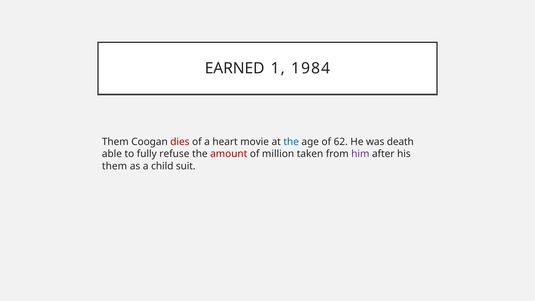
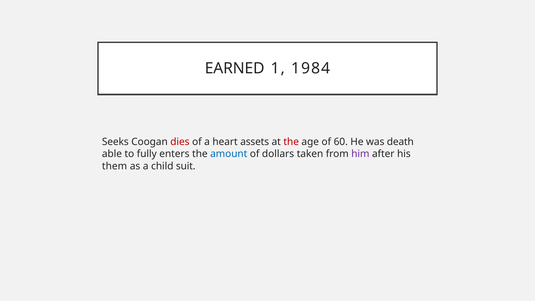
Them: Them -> Seeks (115, 142)
movie: movie -> assets (255, 142)
the colour: blue -> red (291, 142)
62: 62 -> 60 (341, 142)
refuse: refuse -> enters (174, 154)
amount colour: red -> blue (229, 154)
million: million -> dollars (278, 154)
